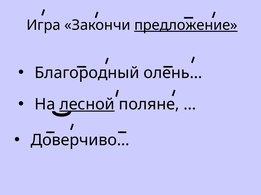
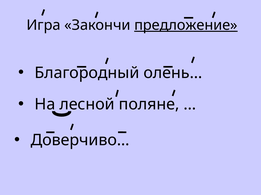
лесной underline: present -> none (87, 105)
